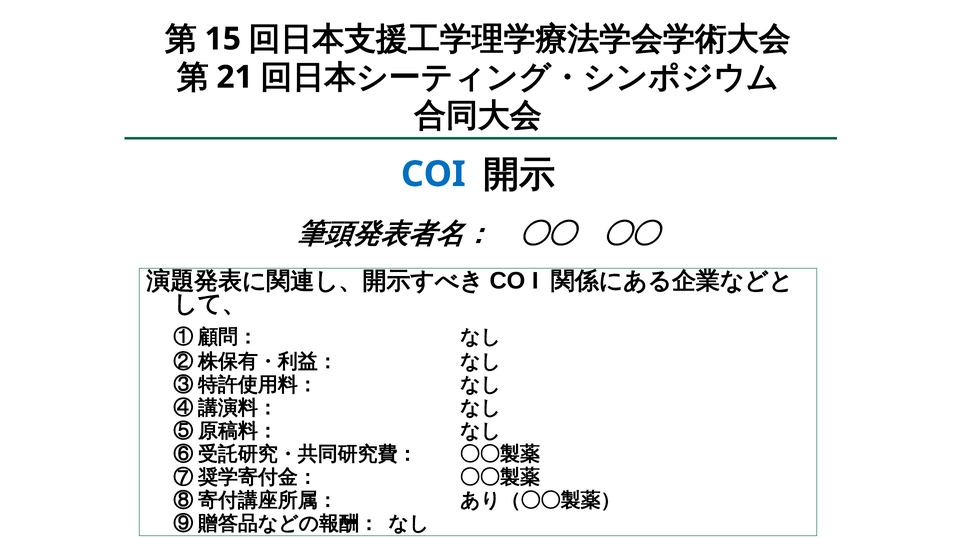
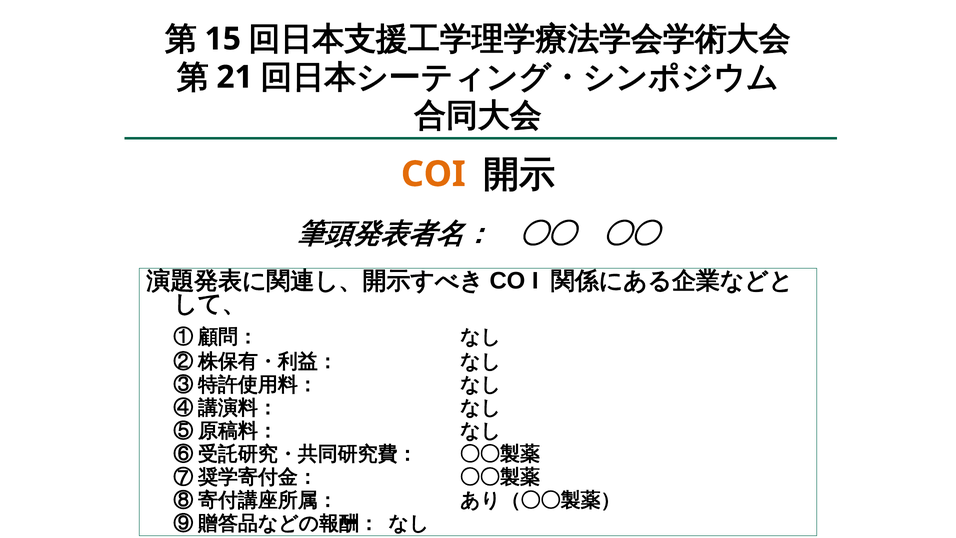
COI colour: blue -> orange (433, 174)
